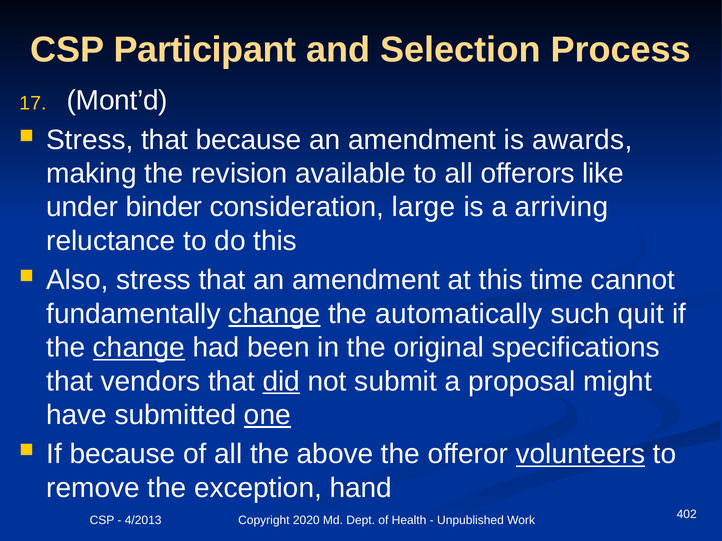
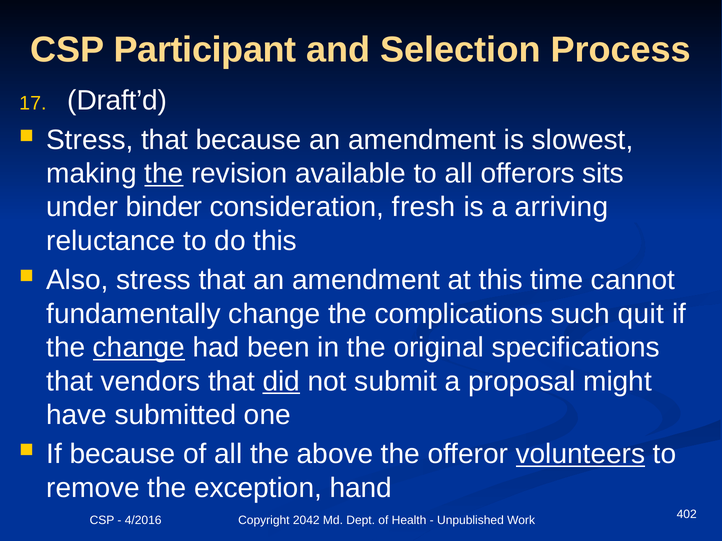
Mont’d: Mont’d -> Draft’d (117, 101)
awards: awards -> slowest (583, 140)
the underline: none -> present (164, 174)
like: like -> sits (603, 174)
large: large -> fresh (424, 207)
change underline: present -> none (274, 314)
automatically: automatically -> complications (459, 314)
one underline: present -> none (267, 415)
4/2013: 4/2013 -> 4/2016 (143, 521)
2020: 2020 -> 2042 (306, 521)
